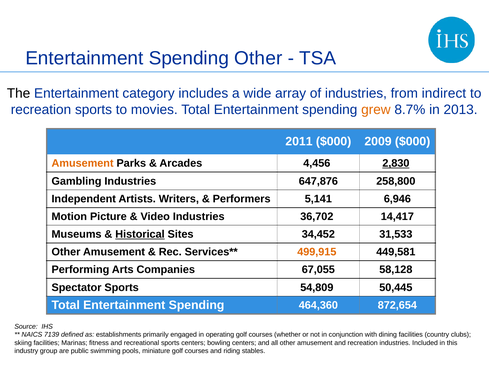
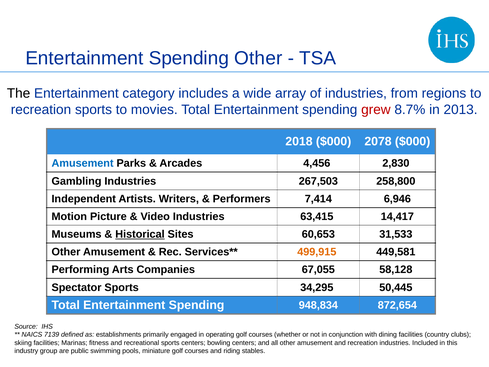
indirect: indirect -> regions (444, 93)
grew colour: orange -> red (376, 110)
2011: 2011 -> 2018 (299, 141)
2009: 2009 -> 2078 (378, 141)
Amusement colour: orange -> blue (83, 163)
2,830 underline: present -> none (396, 163)
647,876: 647,876 -> 267,503 (318, 181)
5,141: 5,141 -> 7,414 (318, 199)
36,702: 36,702 -> 63,415 (317, 216)
34,452: 34,452 -> 60,653 (318, 234)
54,809: 54,809 -> 34,295 (317, 287)
464,360: 464,360 -> 948,834 (318, 305)
